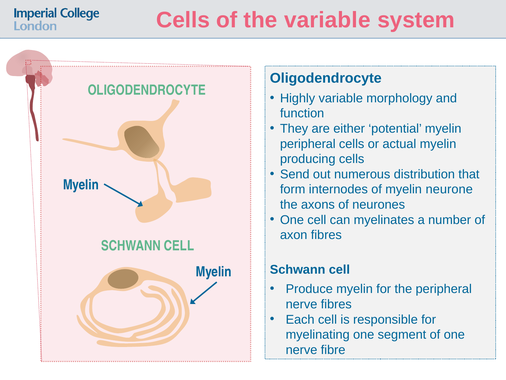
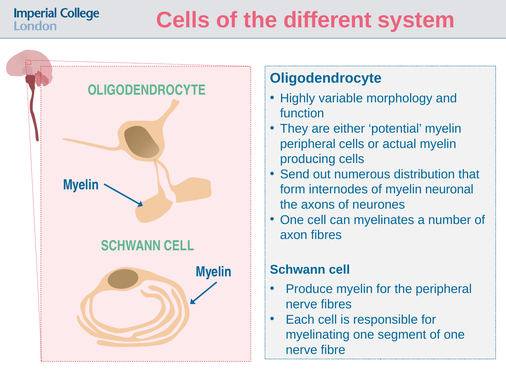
the variable: variable -> different (327, 20)
neurone: neurone -> neuronal (449, 189)
